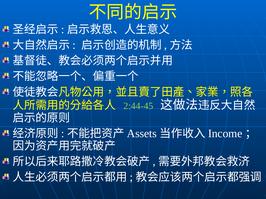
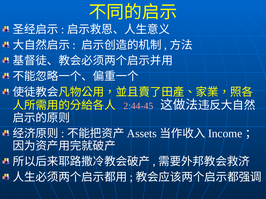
2:44-45 colour: light green -> pink (138, 106)
